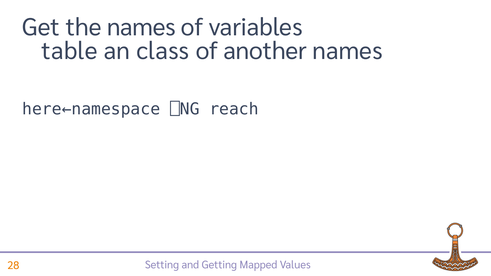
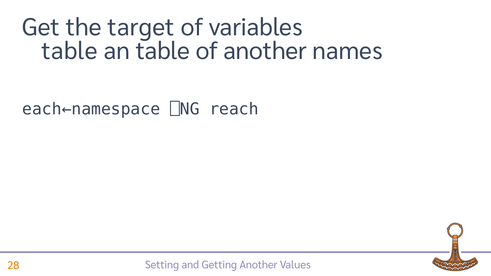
the names: names -> target (141, 28)
an class: class -> table (163, 51)
here←namespace: here←namespace -> each←namespace (91, 109)
Mapped: Mapped -> Another (258, 265)
